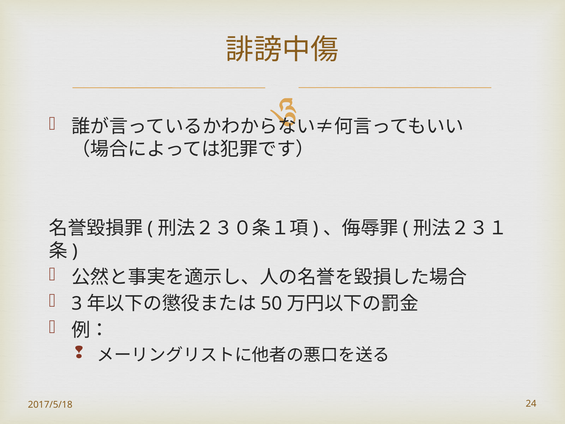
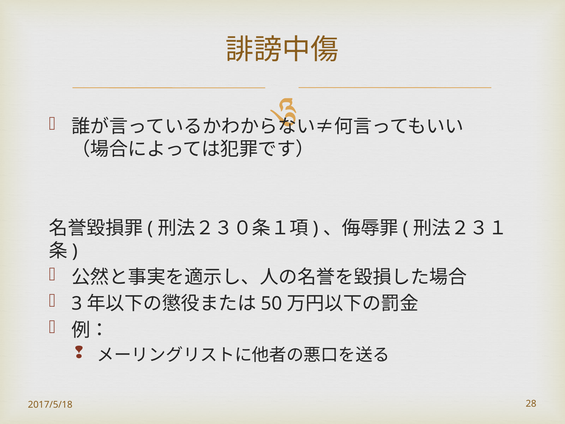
24: 24 -> 28 (531, 404)
